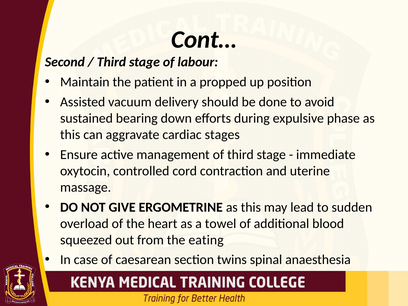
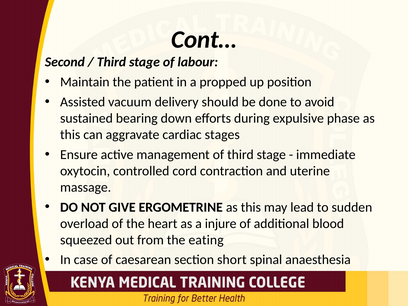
towel: towel -> injure (221, 224)
twins: twins -> short (232, 260)
